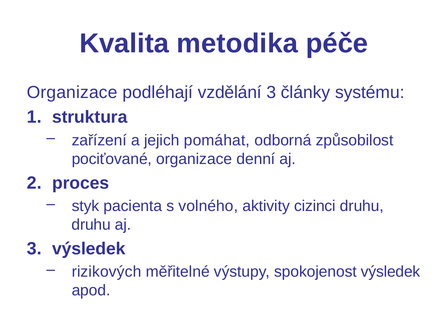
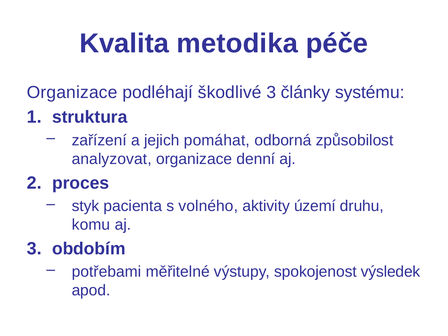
vzdělání: vzdělání -> škodlivé (230, 92)
pociťované: pociťované -> analyzovat (112, 159)
cizinci: cizinci -> území (315, 206)
druhu: druhu -> komu (91, 225)
3 výsledek: výsledek -> obdobím (89, 249)
rizikových: rizikových -> potřebami (107, 272)
